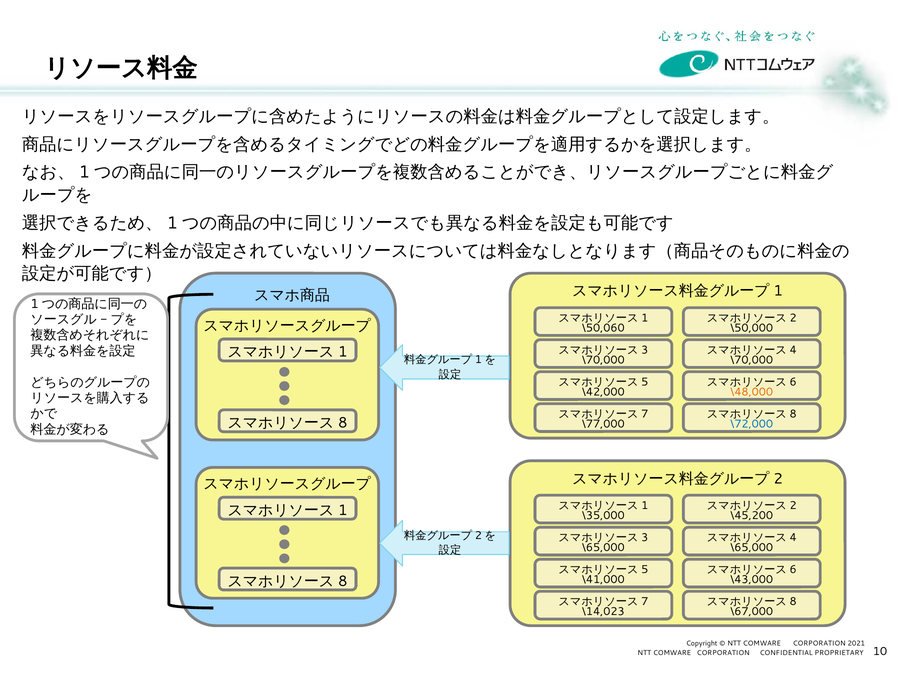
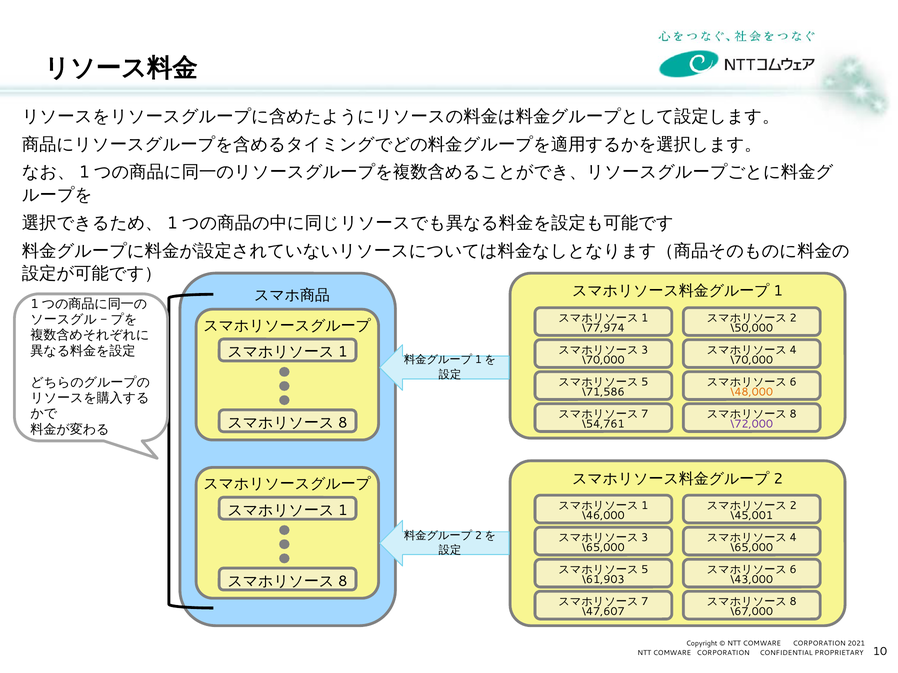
\50,060: \50,060 -> \77,974 (603, 328)
\42,000: \42,000 -> \71,586 (603, 392)
\77,000: \77,000 -> \54,761 (603, 424)
\72,000 colour: blue -> purple (752, 424)
\35,000: \35,000 -> \46,000 (603, 516)
\45,200: \45,200 -> \45,001 (752, 516)
\41,000: \41,000 -> \61,903 (603, 580)
\14,023: \14,023 -> \47,607 (603, 612)
